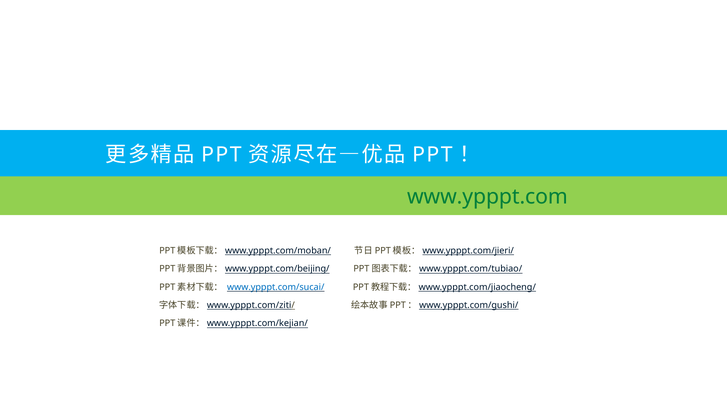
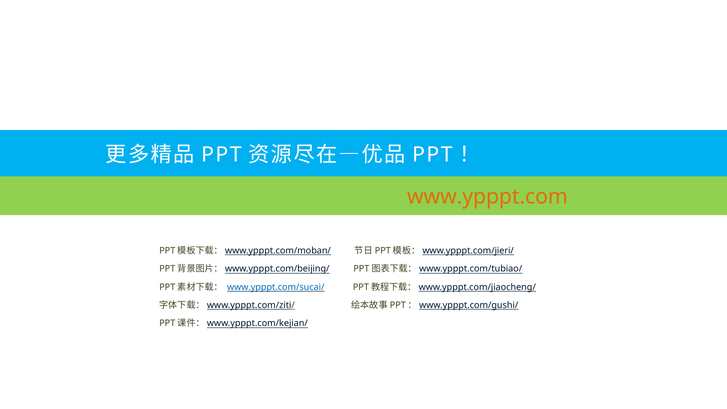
www.ypppt.com colour: green -> orange (487, 197)
